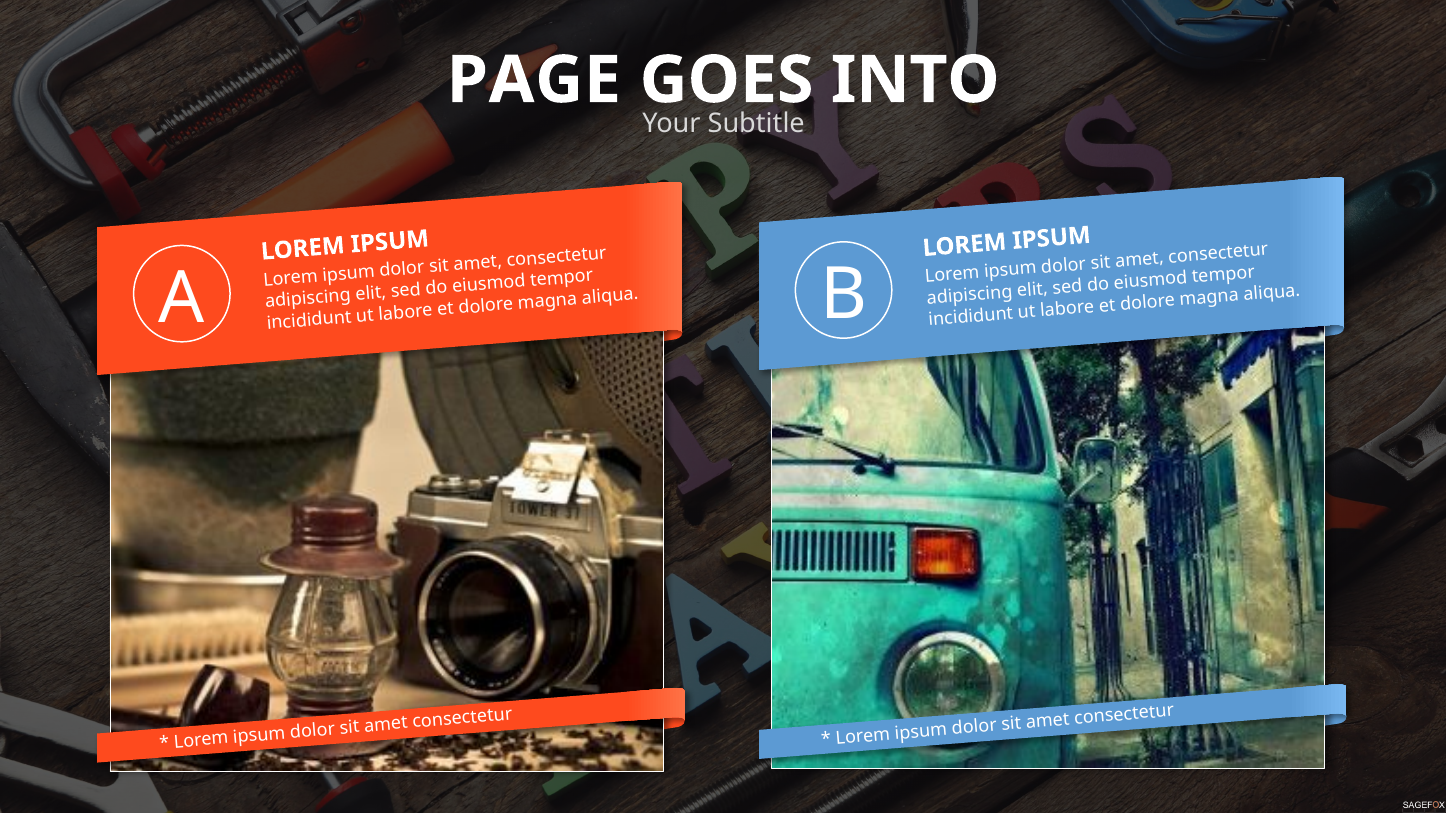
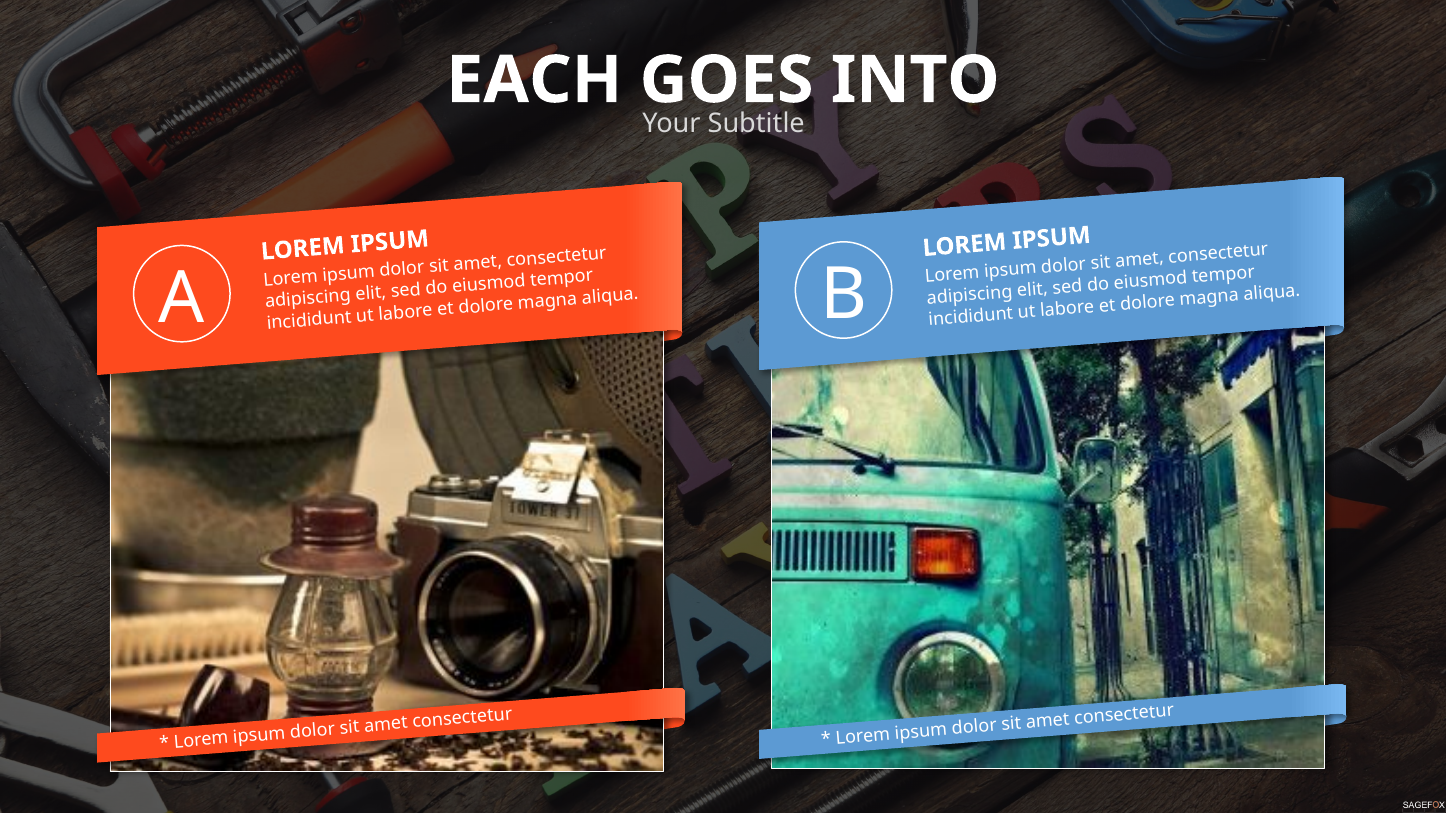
PAGE: PAGE -> EACH (534, 80)
